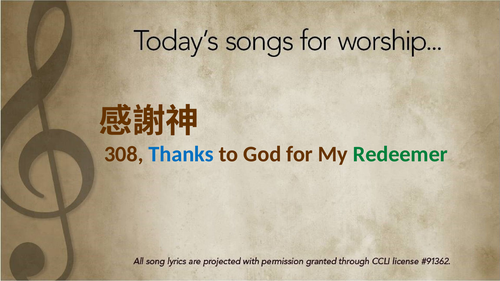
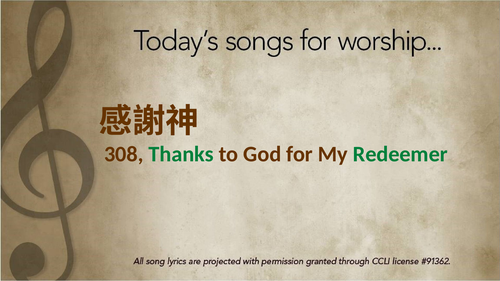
Thanks colour: blue -> green (181, 154)
